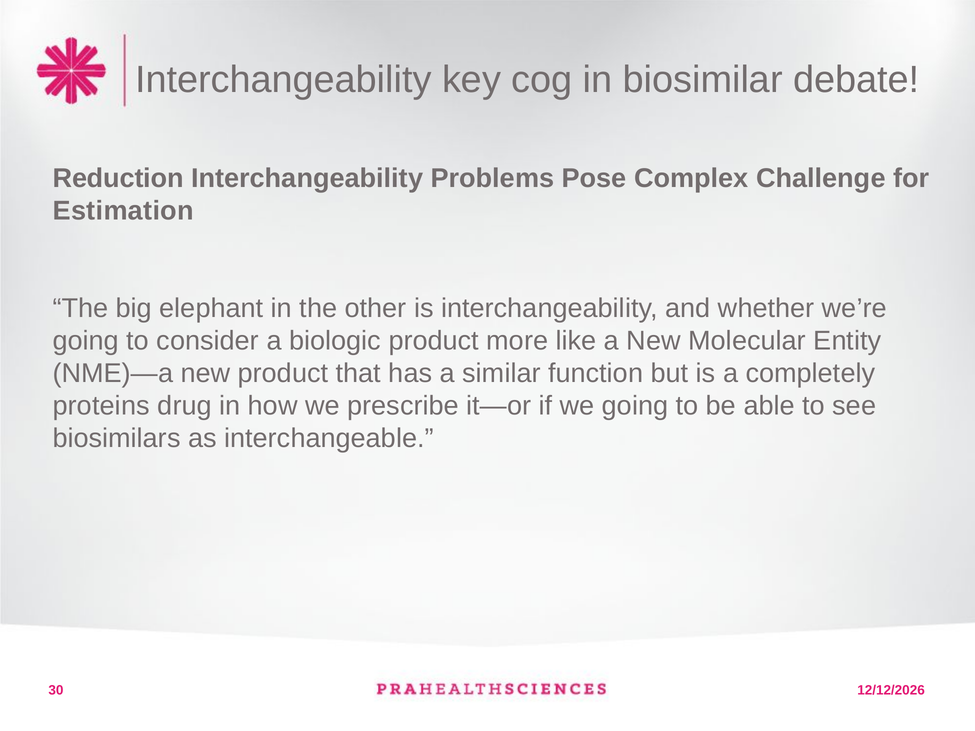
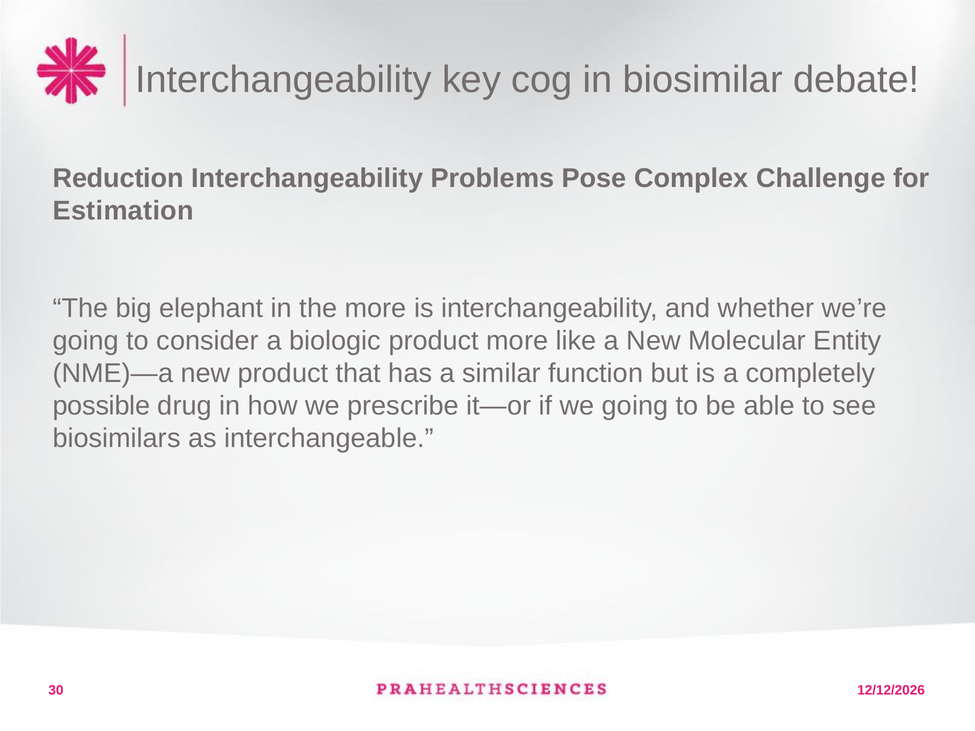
the other: other -> more (376, 308)
proteins: proteins -> possible (101, 406)
